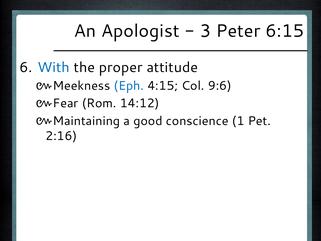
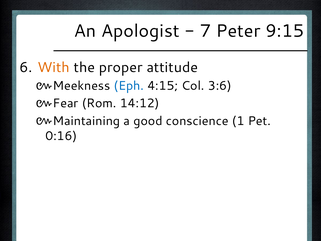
3: 3 -> 7 (205, 31)
6:15: 6:15 -> 9:15 (285, 31)
With colour: blue -> orange (54, 67)
9:6: 9:6 -> 3:6 (220, 86)
2:16: 2:16 -> 0:16 (61, 136)
